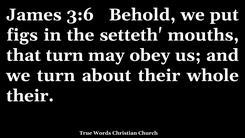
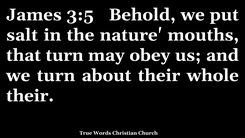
3:6: 3:6 -> 3:5 (80, 15)
figs: figs -> salt (22, 35)
setteth: setteth -> nature (131, 35)
